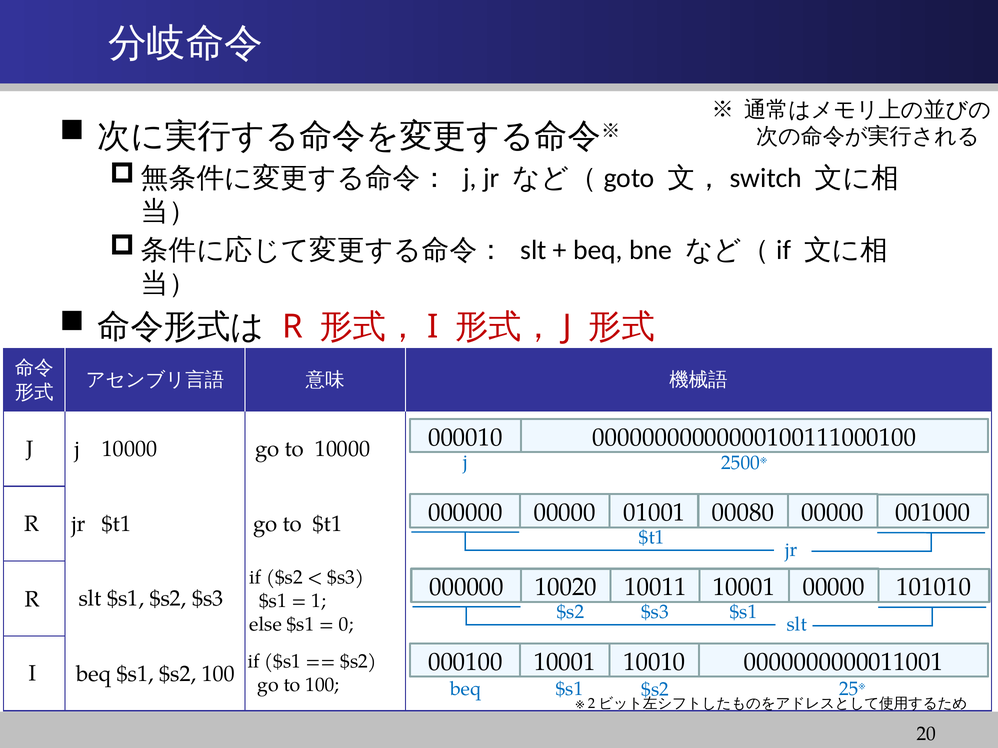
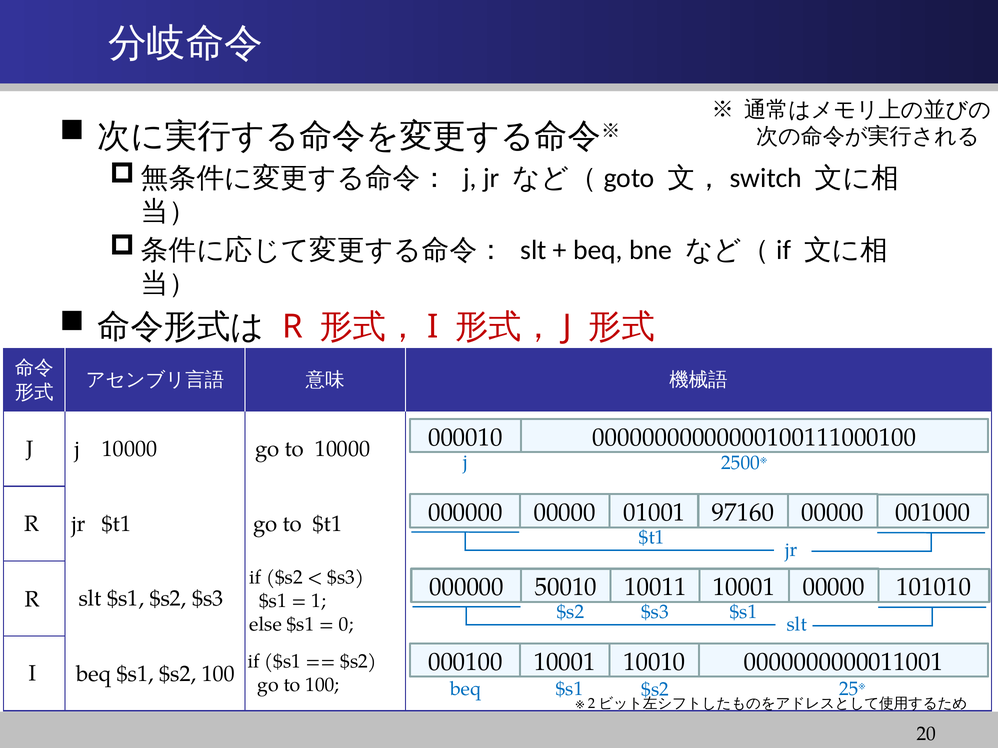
00080: 00080 -> 97160 (743, 513)
10020: 10020 -> 50010 (566, 587)
